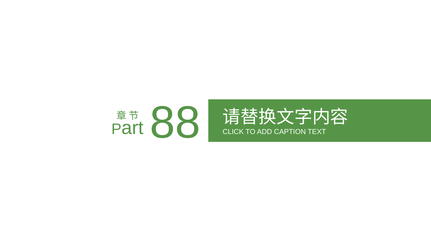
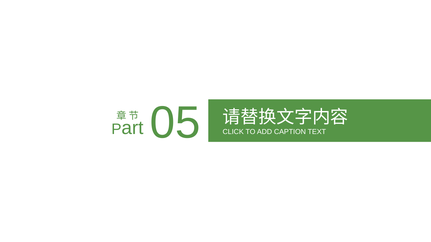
88: 88 -> 05 (175, 123)
